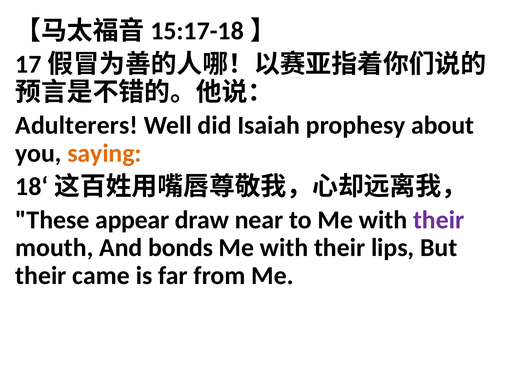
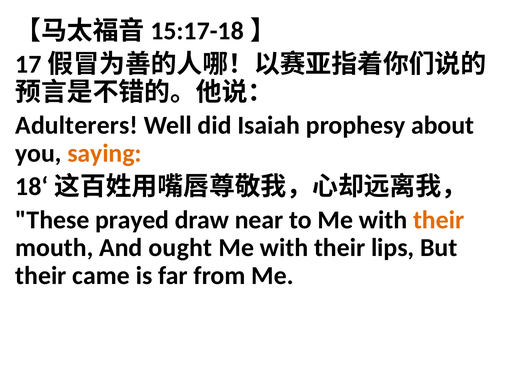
appear: appear -> prayed (132, 220)
their colour: purple -> orange (439, 220)
bonds: bonds -> ought (180, 248)
